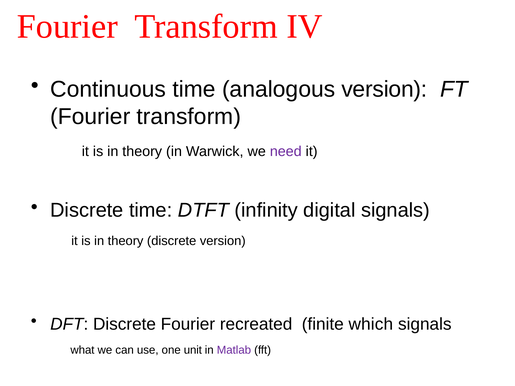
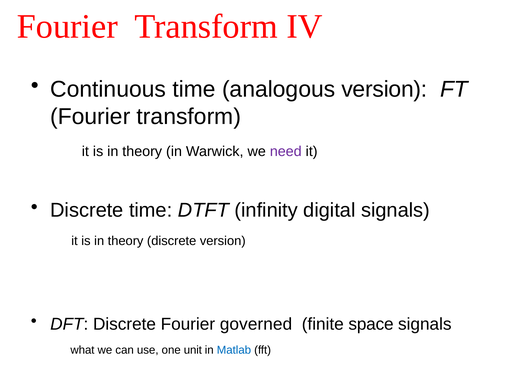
recreated: recreated -> governed (256, 324)
which: which -> space (371, 324)
Matlab colour: purple -> blue (234, 350)
